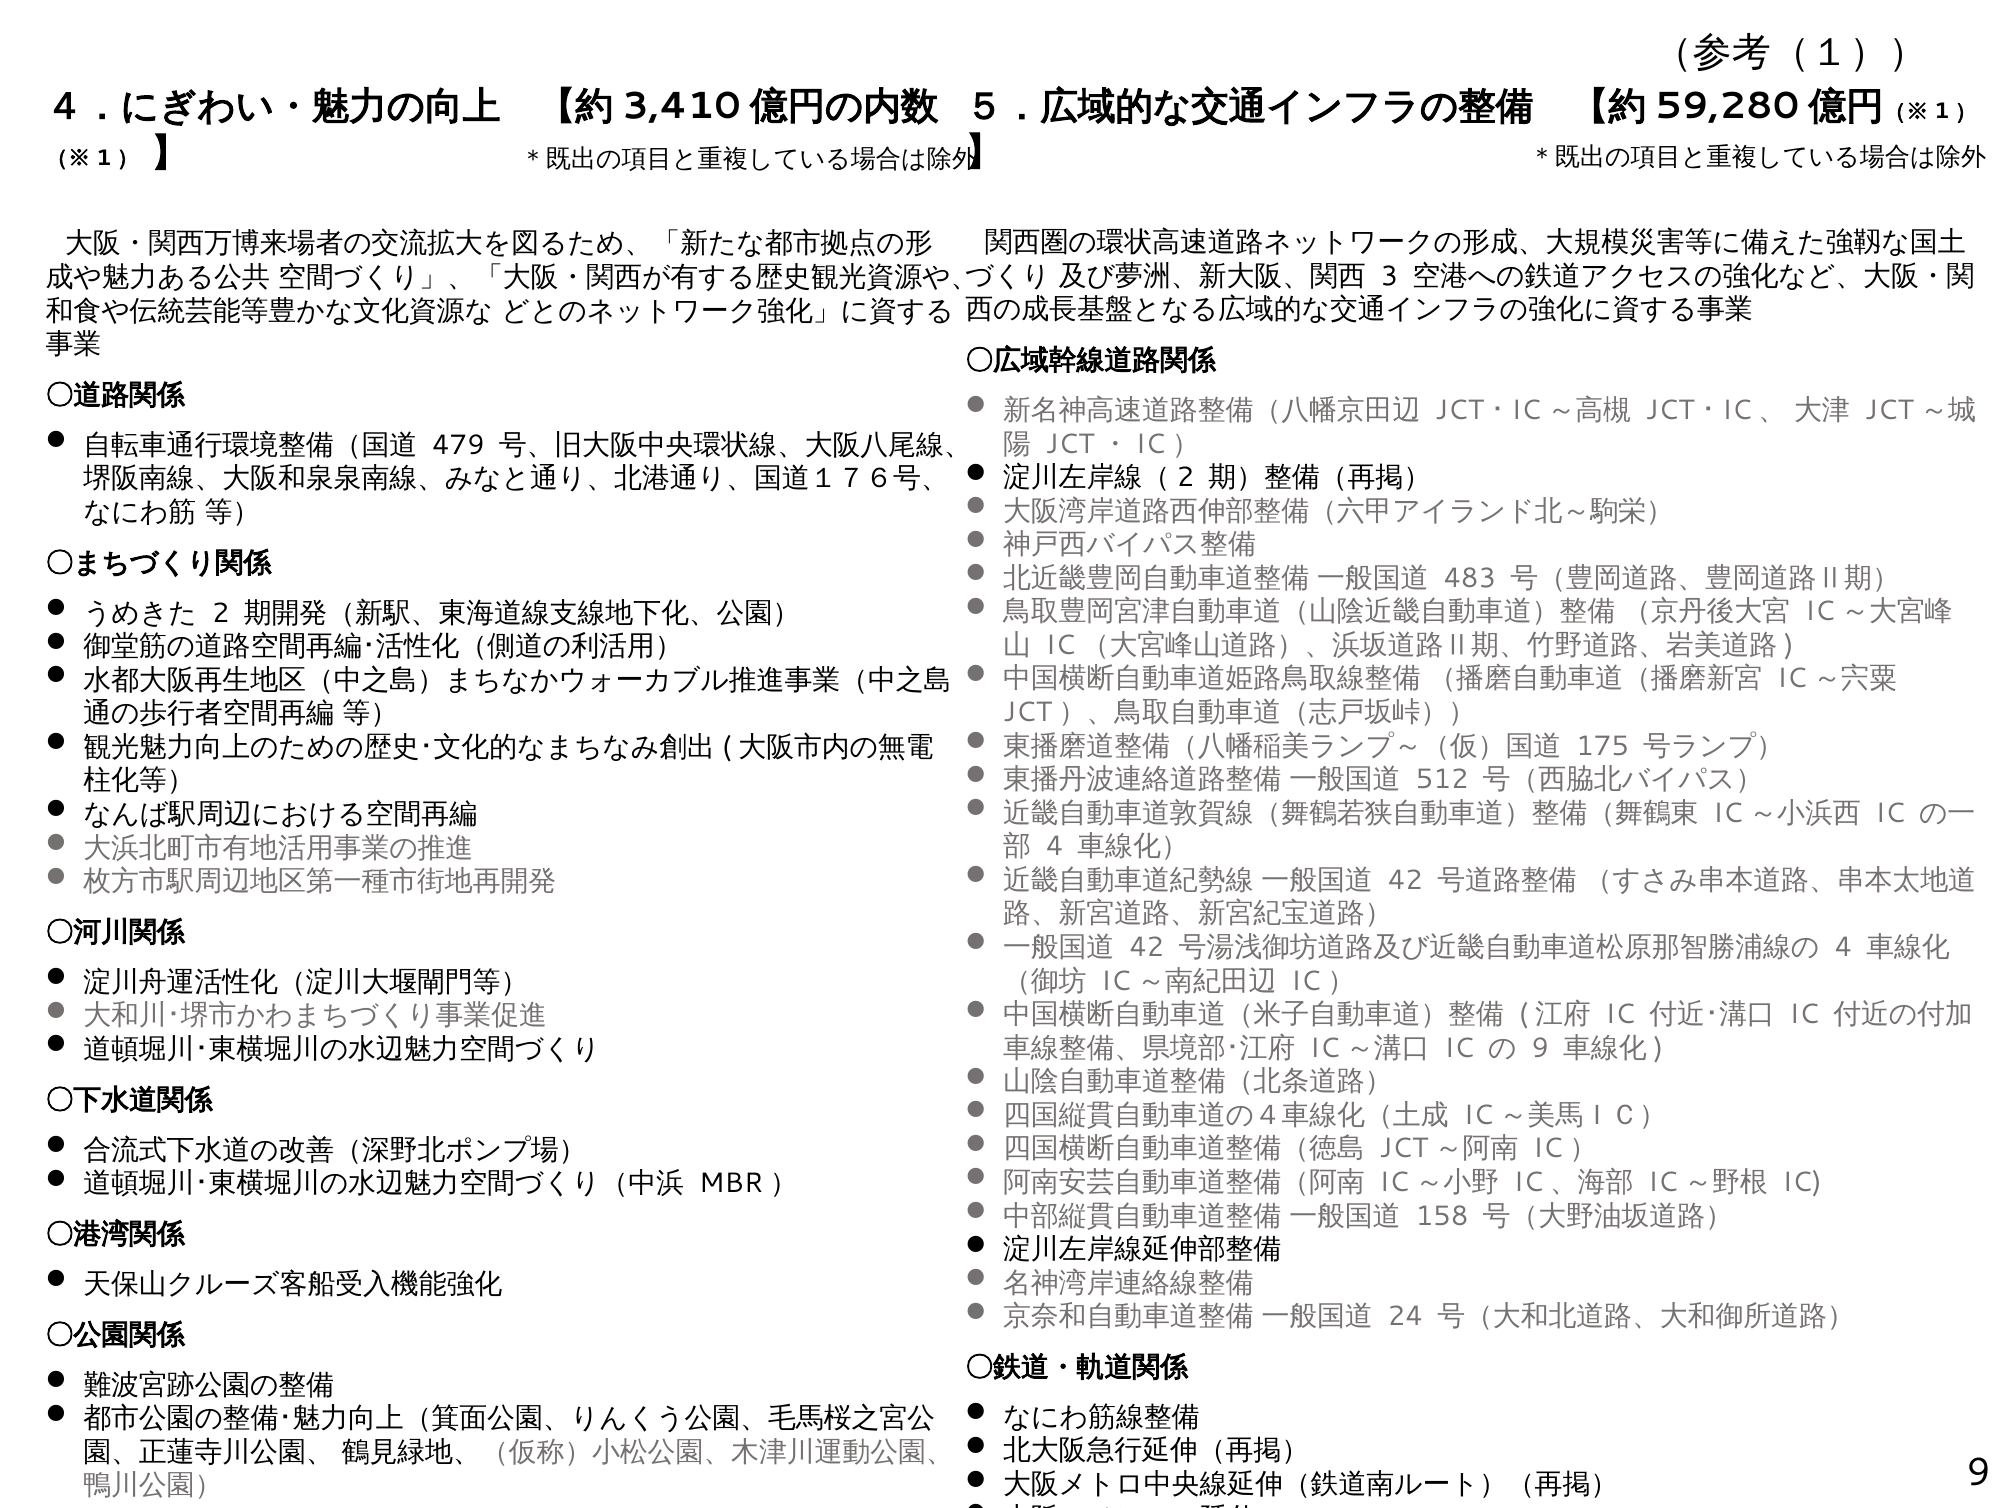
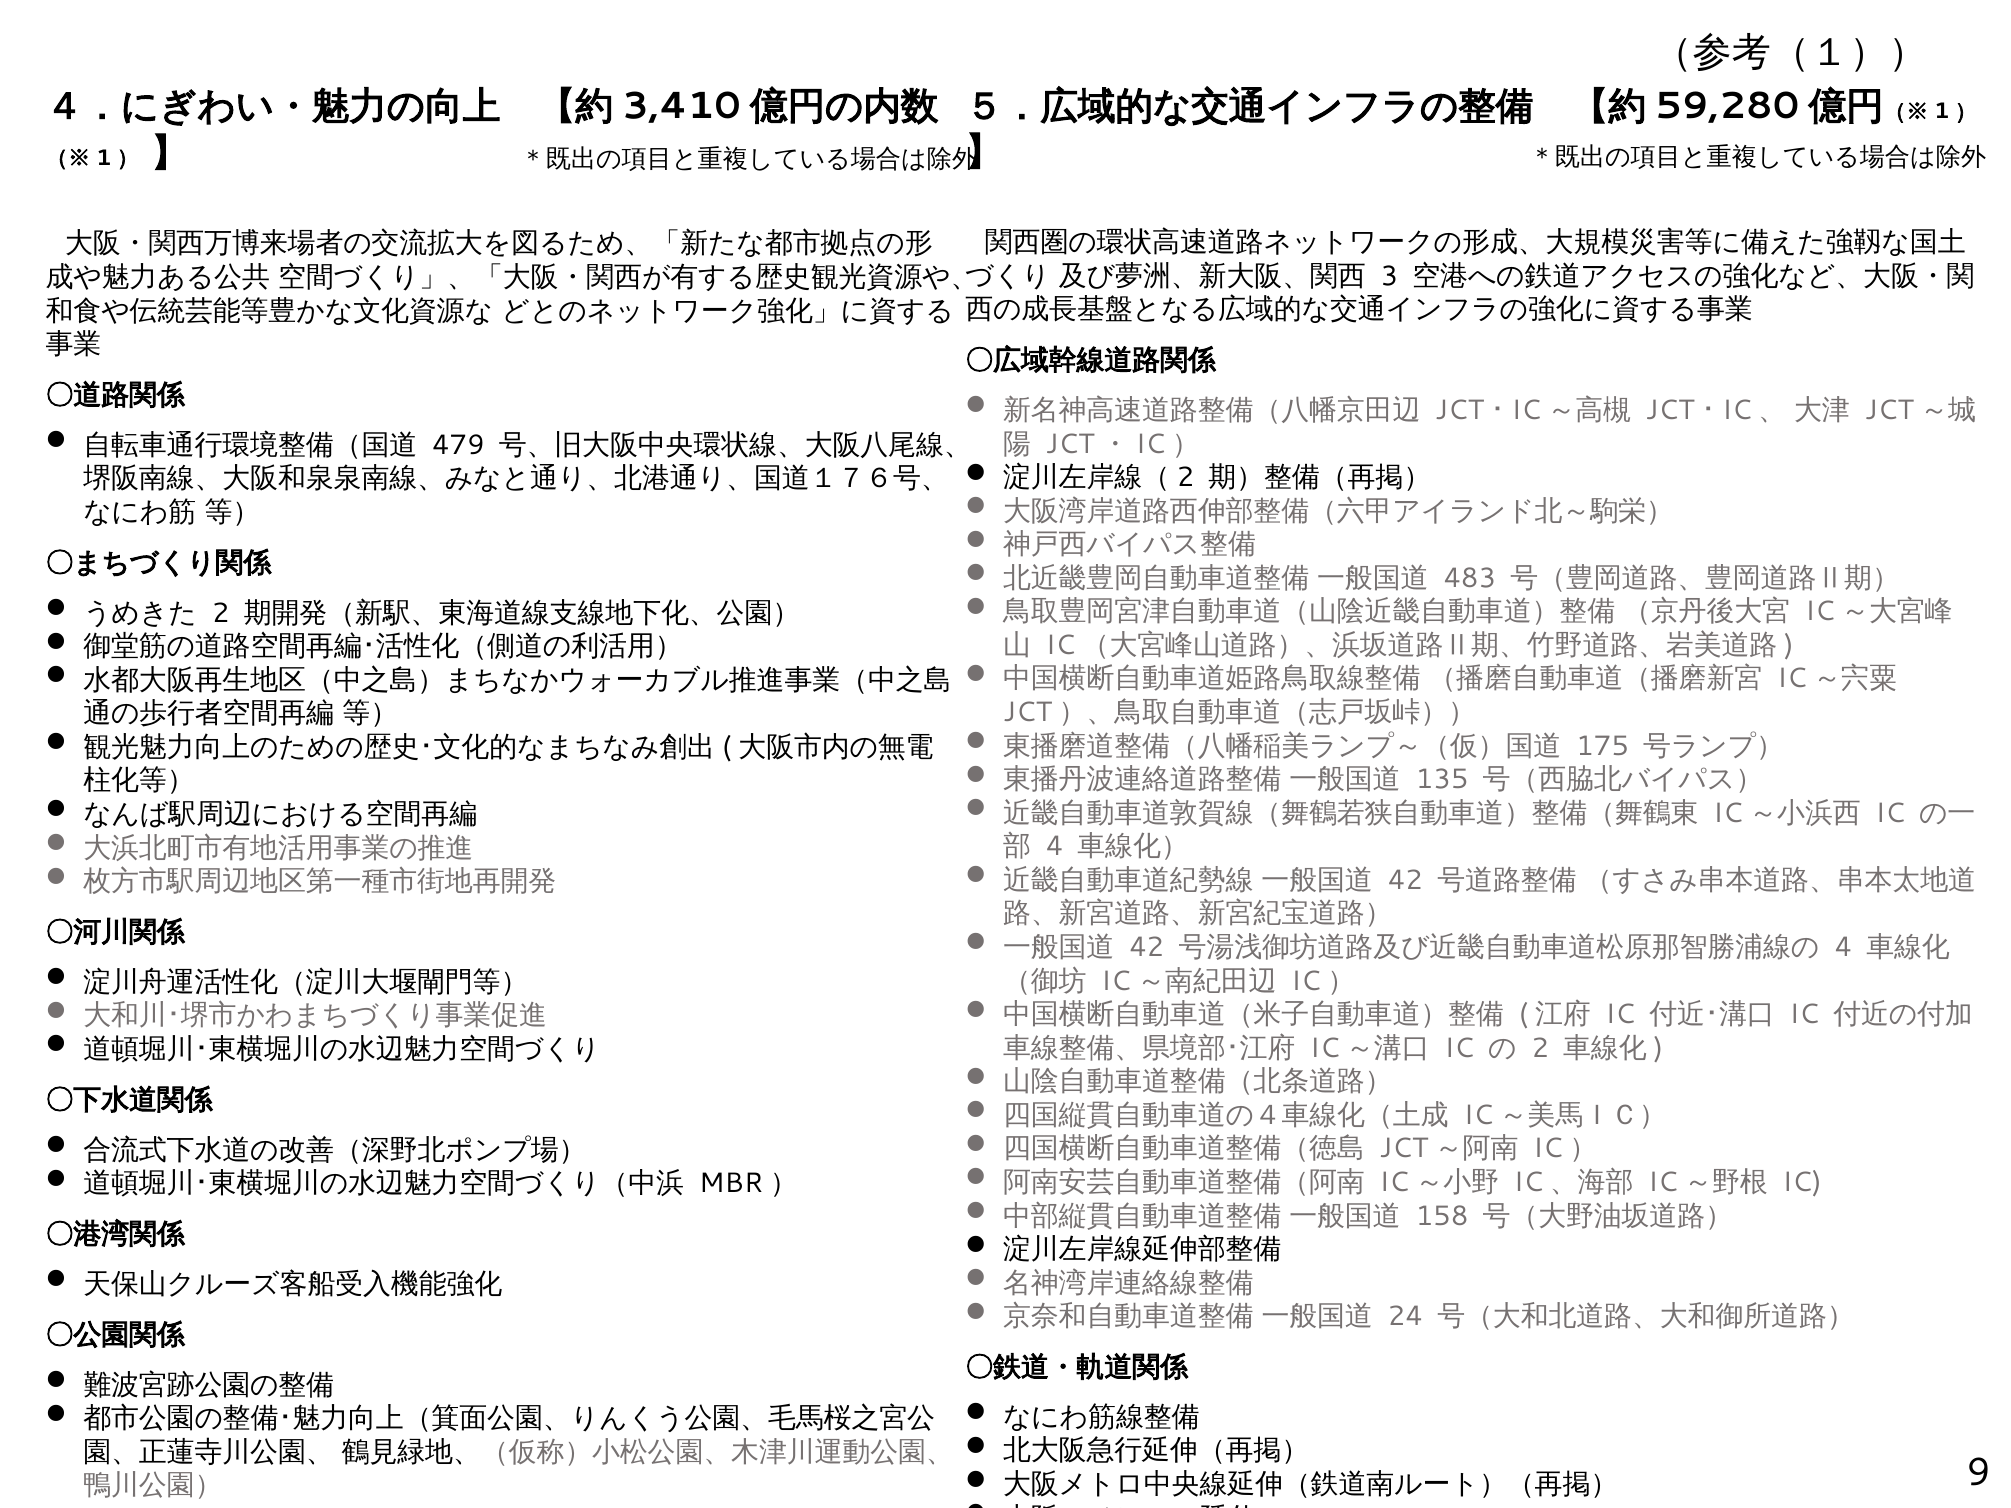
512: 512 -> 135 (1442, 780)
9: 9 -> 2 (1540, 1048)
